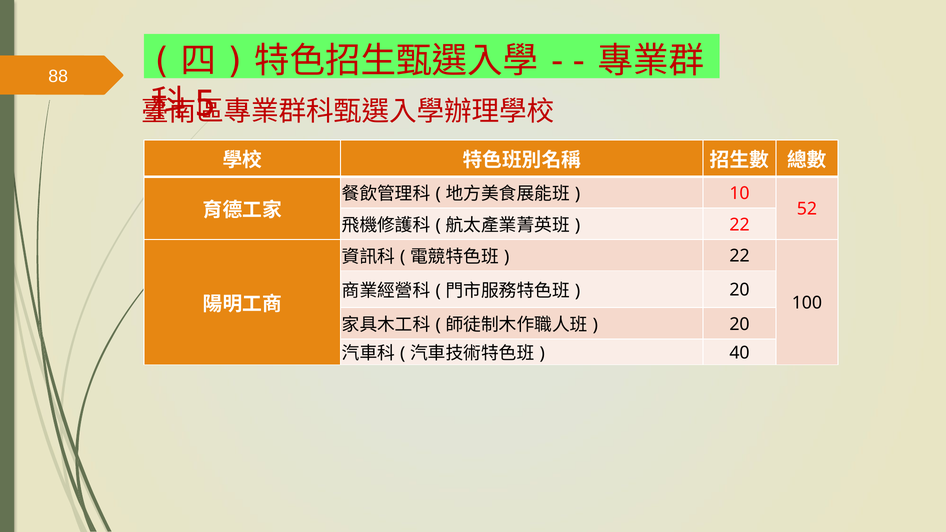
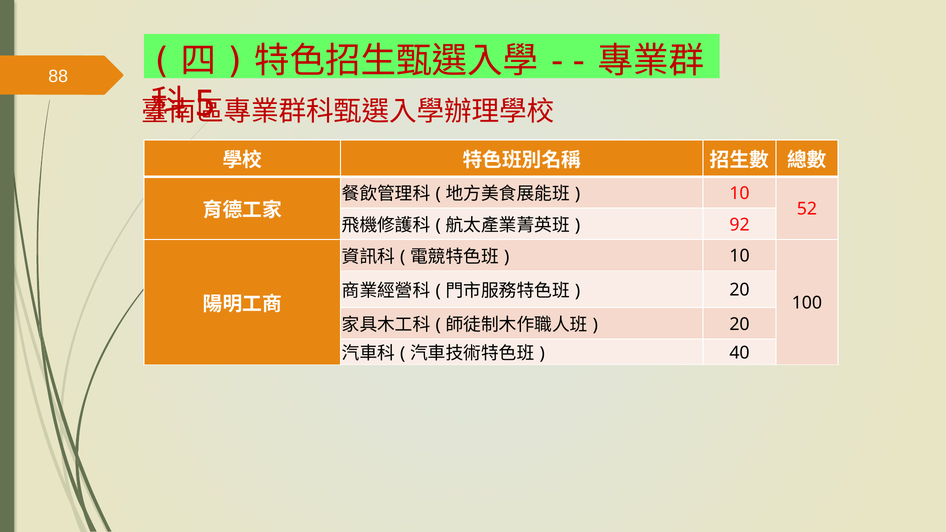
22: 22 -> 92 (740, 225)
22: 22 -> 10 (740, 256)
